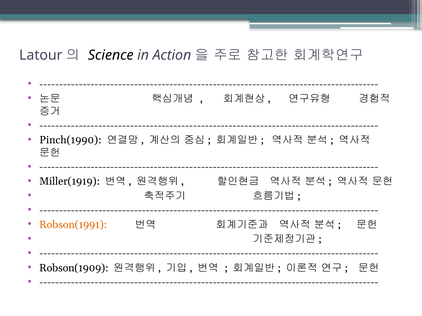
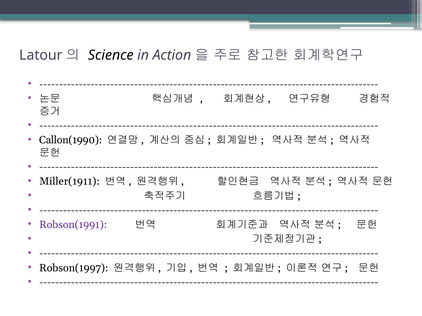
Pinch(1990: Pinch(1990 -> Callon(1990 (71, 140)
Miller(1919: Miller(1919 -> Miller(1911 (70, 182)
Robson(1991 colour: orange -> purple (73, 225)
Robson(1909: Robson(1909 -> Robson(1997 (74, 268)
